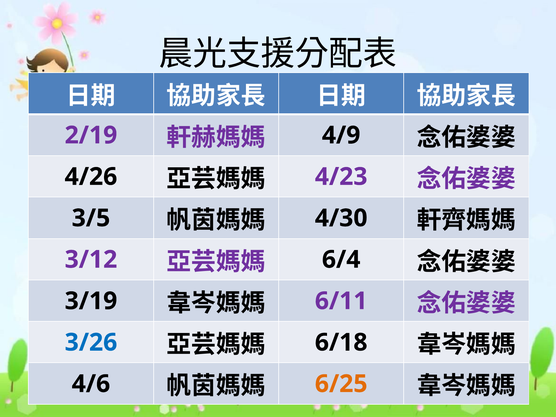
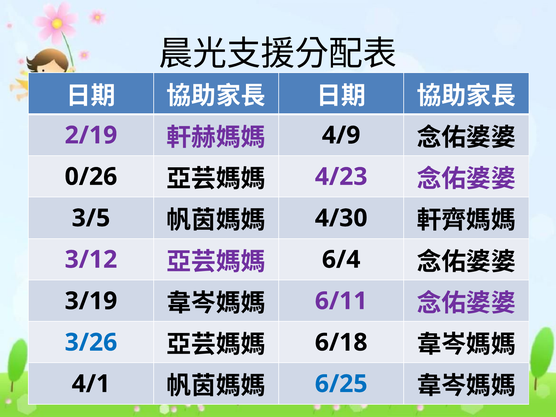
4/26: 4/26 -> 0/26 (91, 177)
4/6: 4/6 -> 4/1 (91, 384)
6/25 colour: orange -> blue (341, 384)
